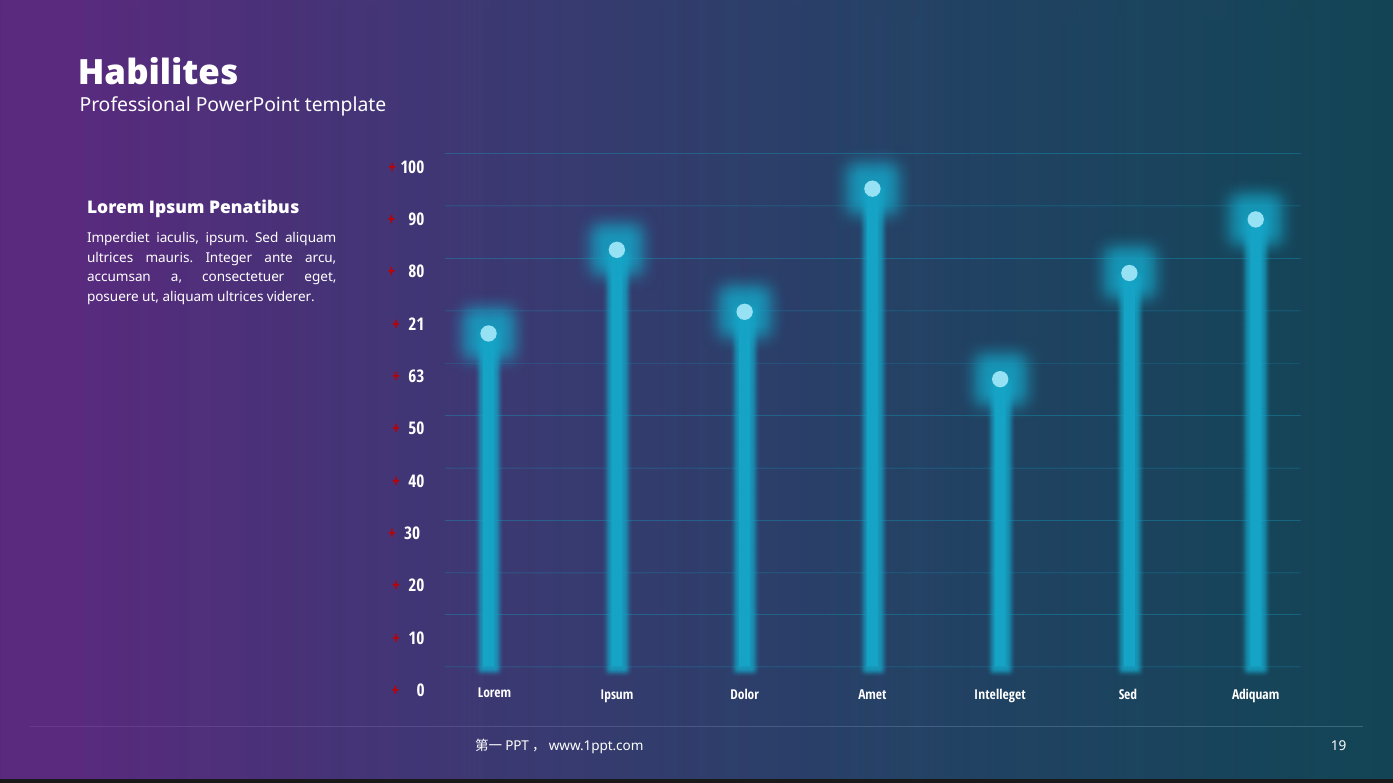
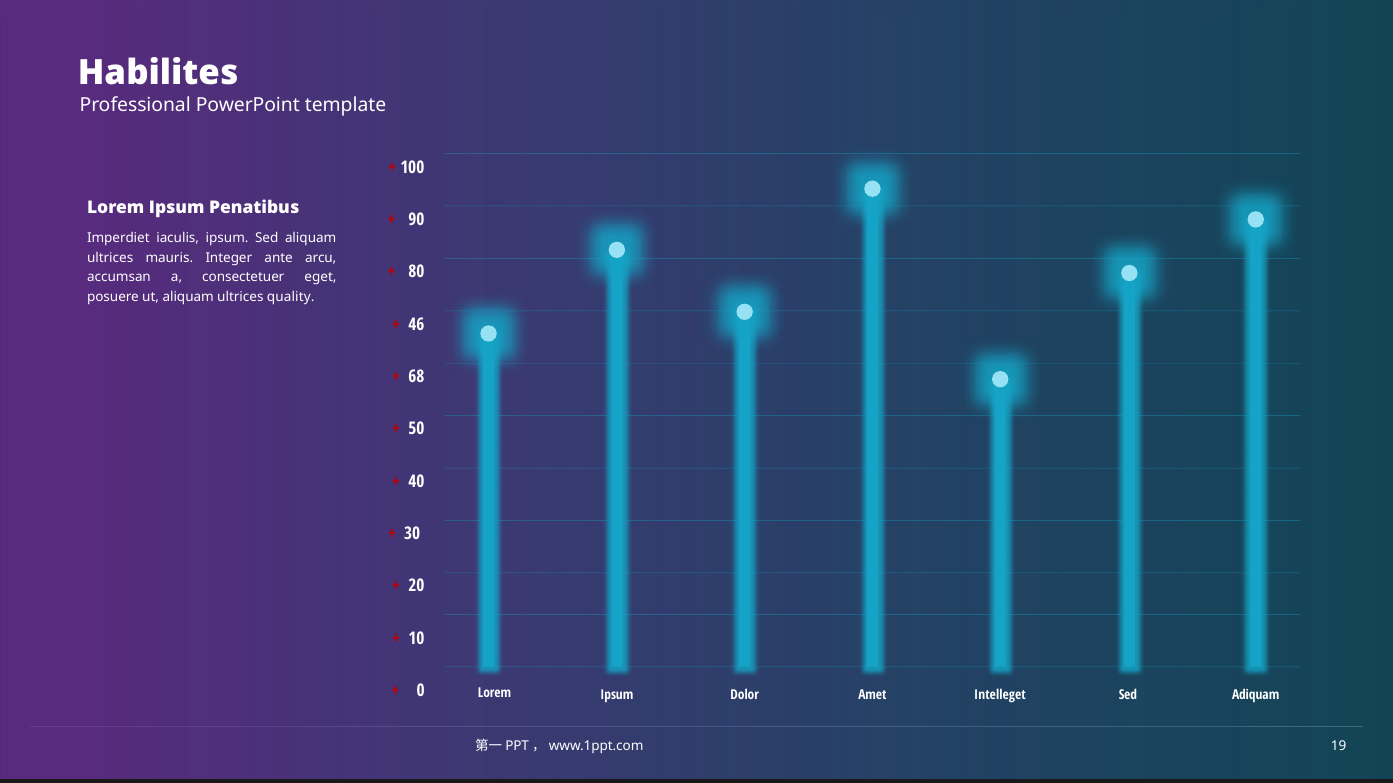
viderer: viderer -> quality (291, 297)
21: 21 -> 46 (416, 325)
63: 63 -> 68 (416, 377)
